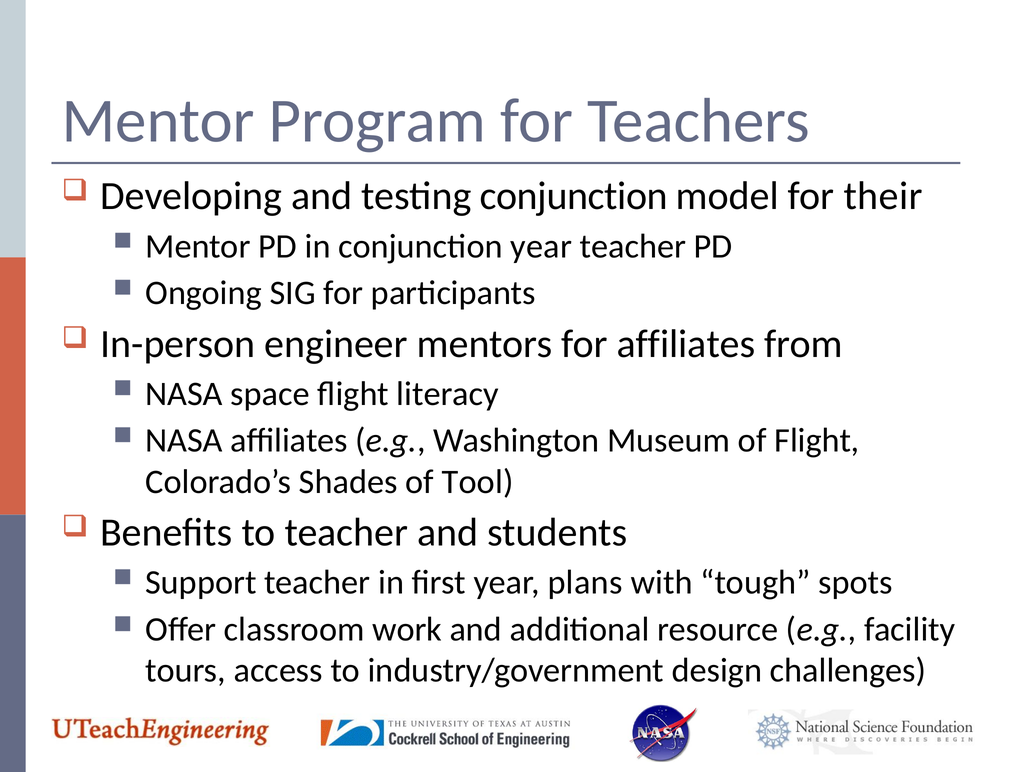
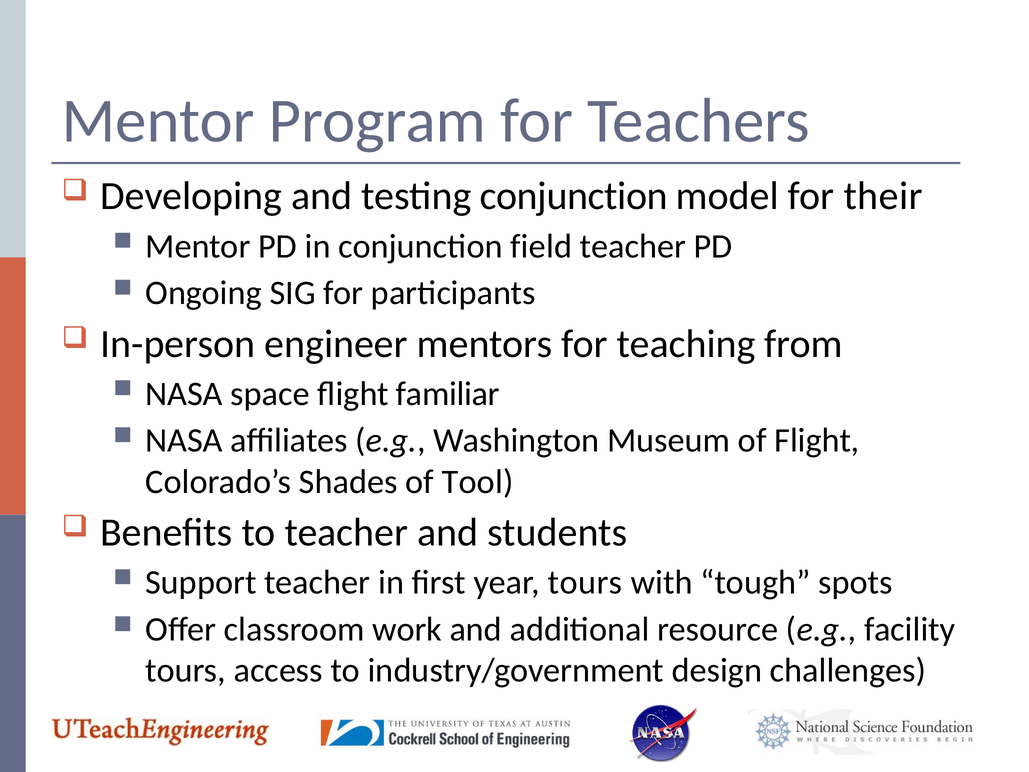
conjunction year: year -> field (541, 246)
for affiliates: affiliates -> teaching (686, 344)
literacy: literacy -> familiar (448, 394)
year plans: plans -> tours (585, 582)
